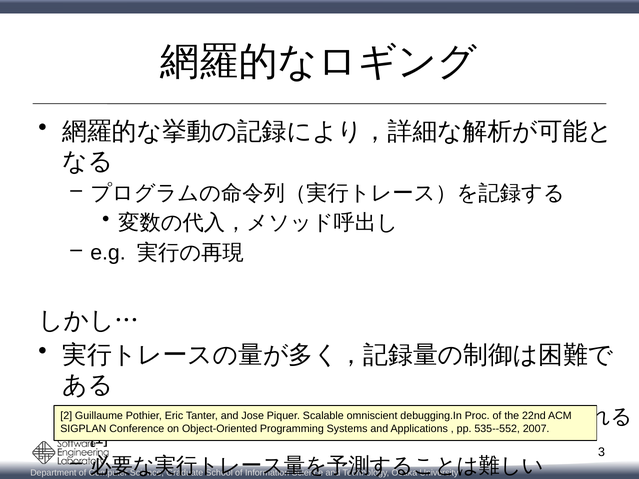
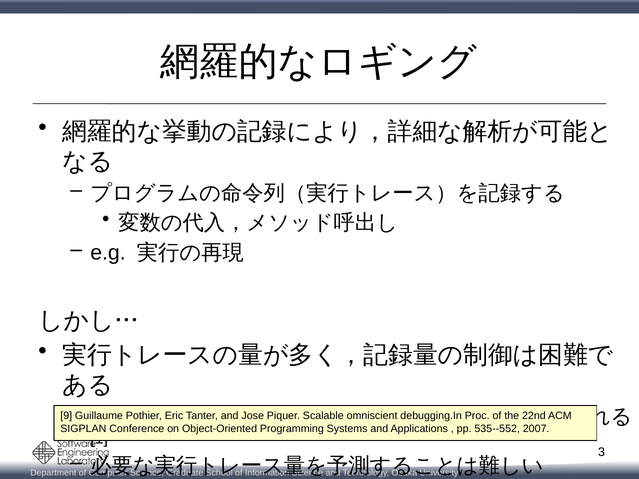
2: 2 -> 9 (66, 416)
